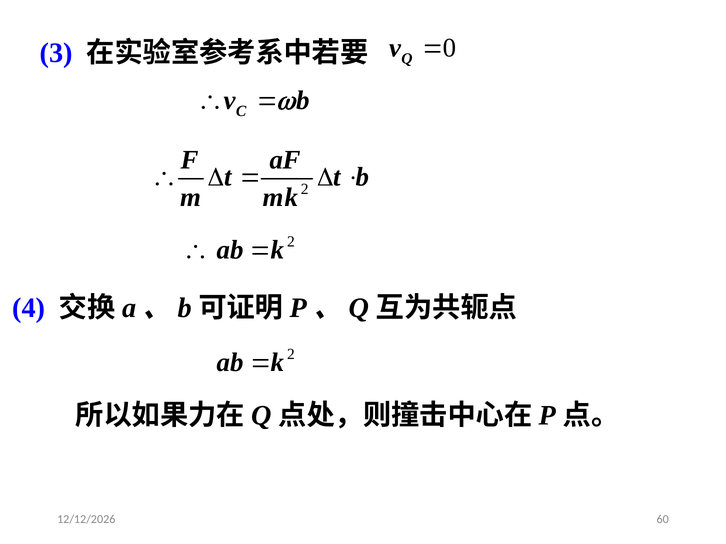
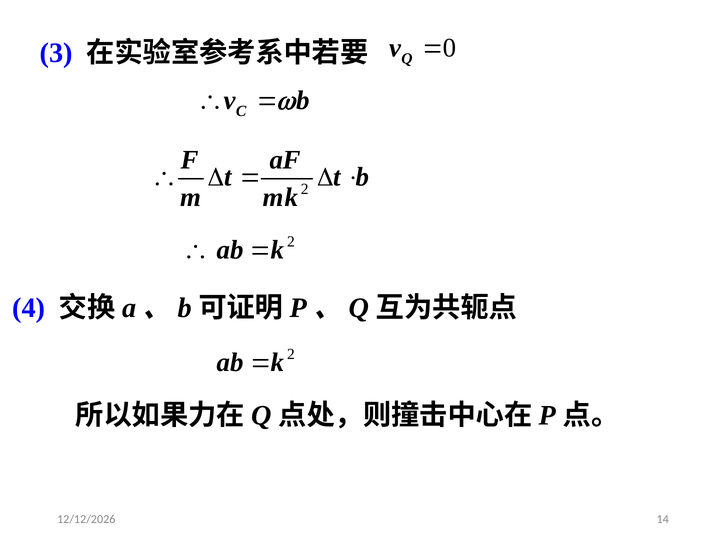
60: 60 -> 14 (663, 520)
